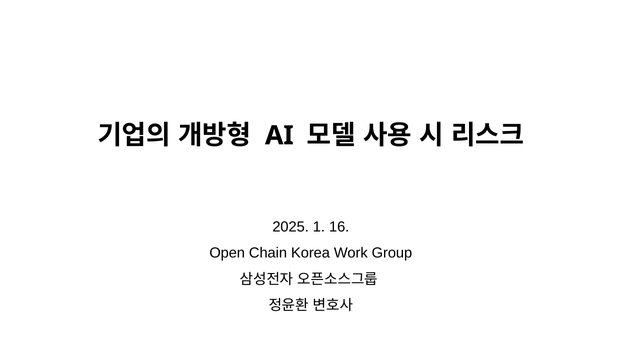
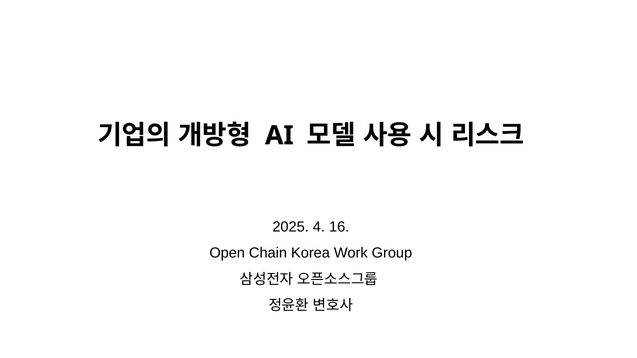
1: 1 -> 4 (319, 227)
